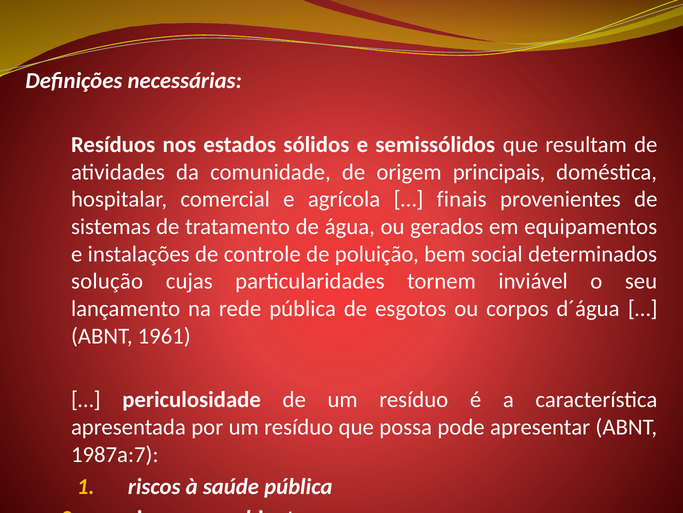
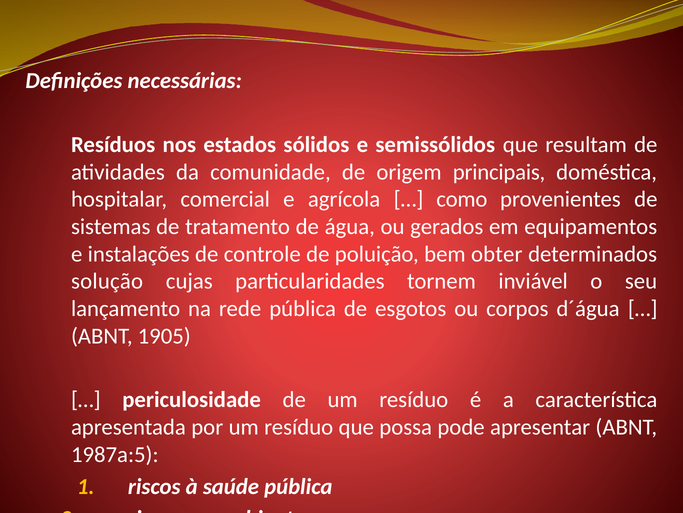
finais: finais -> como (462, 199)
social: social -> obter (497, 254)
1961: 1961 -> 1905 (164, 336)
1987a:7: 1987a:7 -> 1987a:5 (115, 454)
